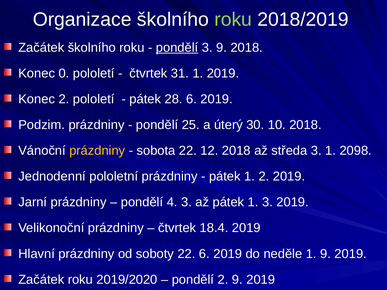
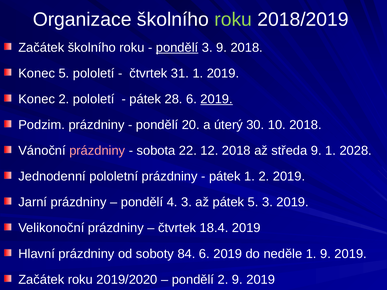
Konec 0: 0 -> 5 (64, 73)
2019 underline: none -> present (217, 99)
25: 25 -> 20 (191, 125)
prázdniny colour: yellow -> pink (97, 151)
středa 3: 3 -> 9 (316, 151)
2098: 2098 -> 2028 (356, 151)
až pátek 1: 1 -> 5 (253, 202)
soboty 22: 22 -> 84 (186, 254)
